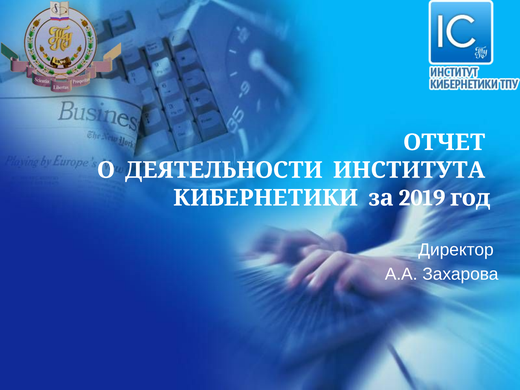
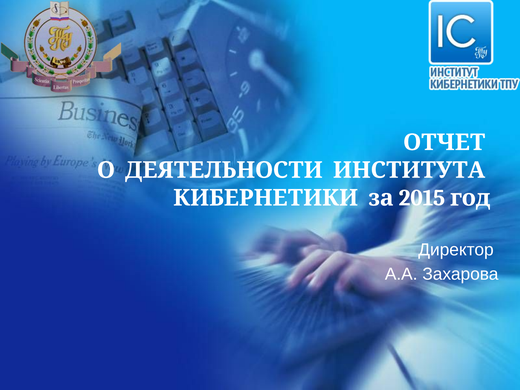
2019: 2019 -> 2015 (422, 198)
